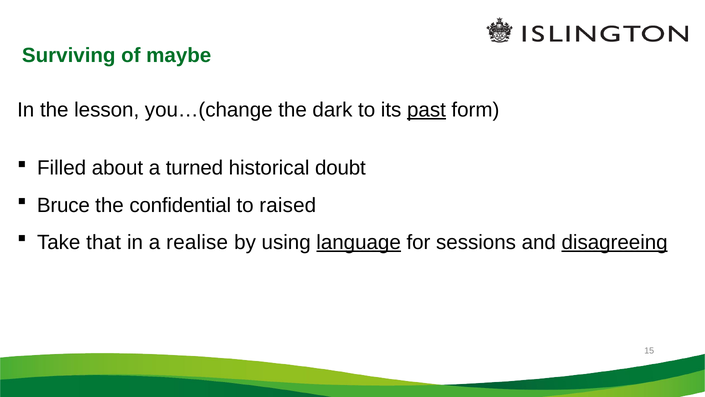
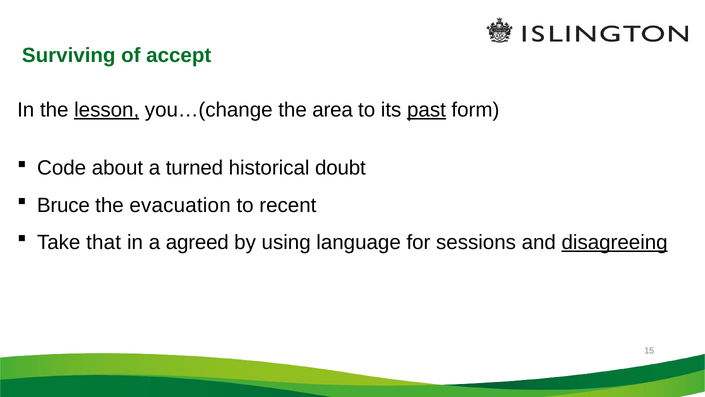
maybe: maybe -> accept (179, 56)
lesson underline: none -> present (107, 110)
dark: dark -> area (333, 110)
Filled: Filled -> Code (62, 168)
confidential: confidential -> evacuation (180, 205)
raised: raised -> recent (288, 205)
realise: realise -> agreed (197, 242)
language underline: present -> none (359, 242)
